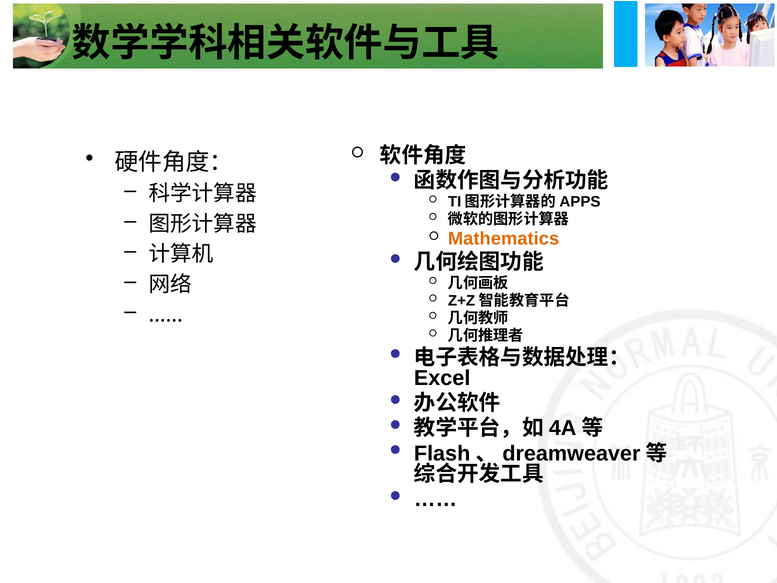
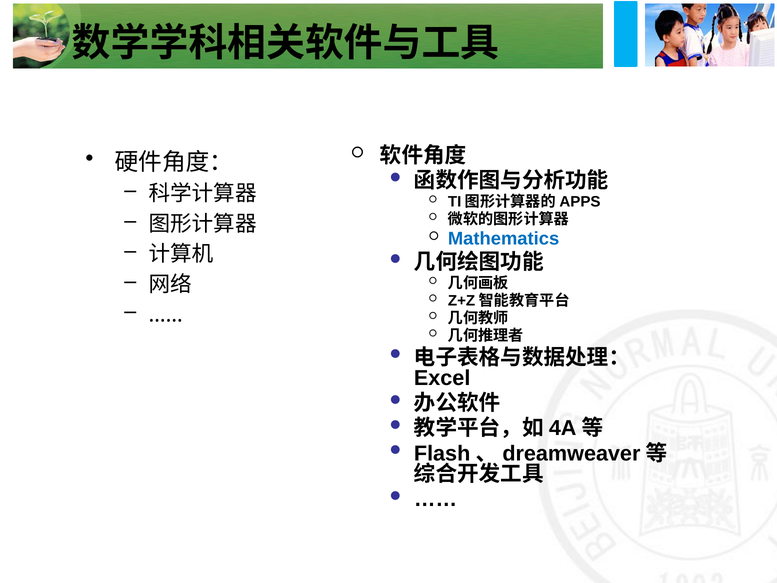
Mathematics colour: orange -> blue (504, 239)
